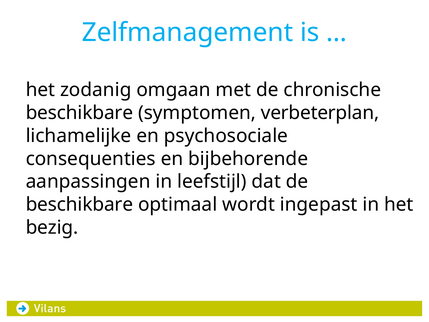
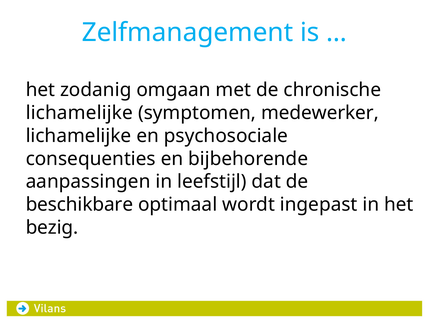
beschikbare: beschikbare -> lichamelijke (79, 113)
verbeterplan: verbeterplan -> medewerker (320, 113)
